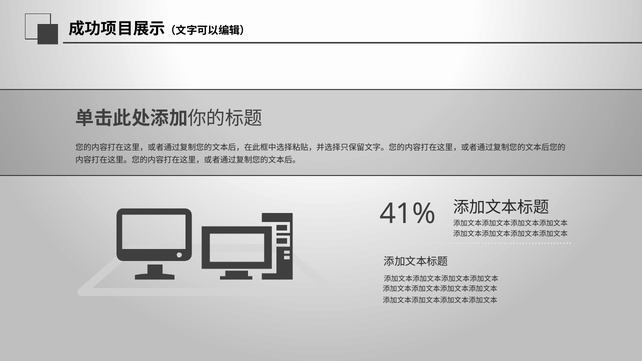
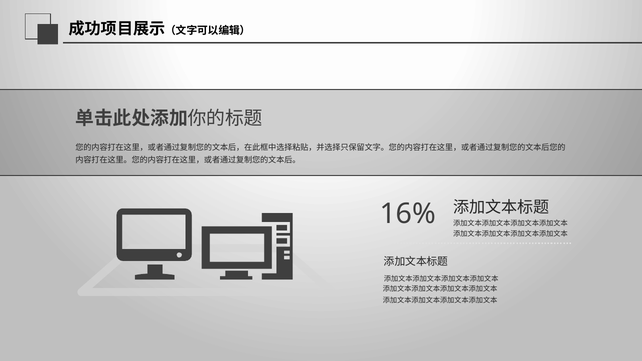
41%: 41% -> 16% (408, 214)
